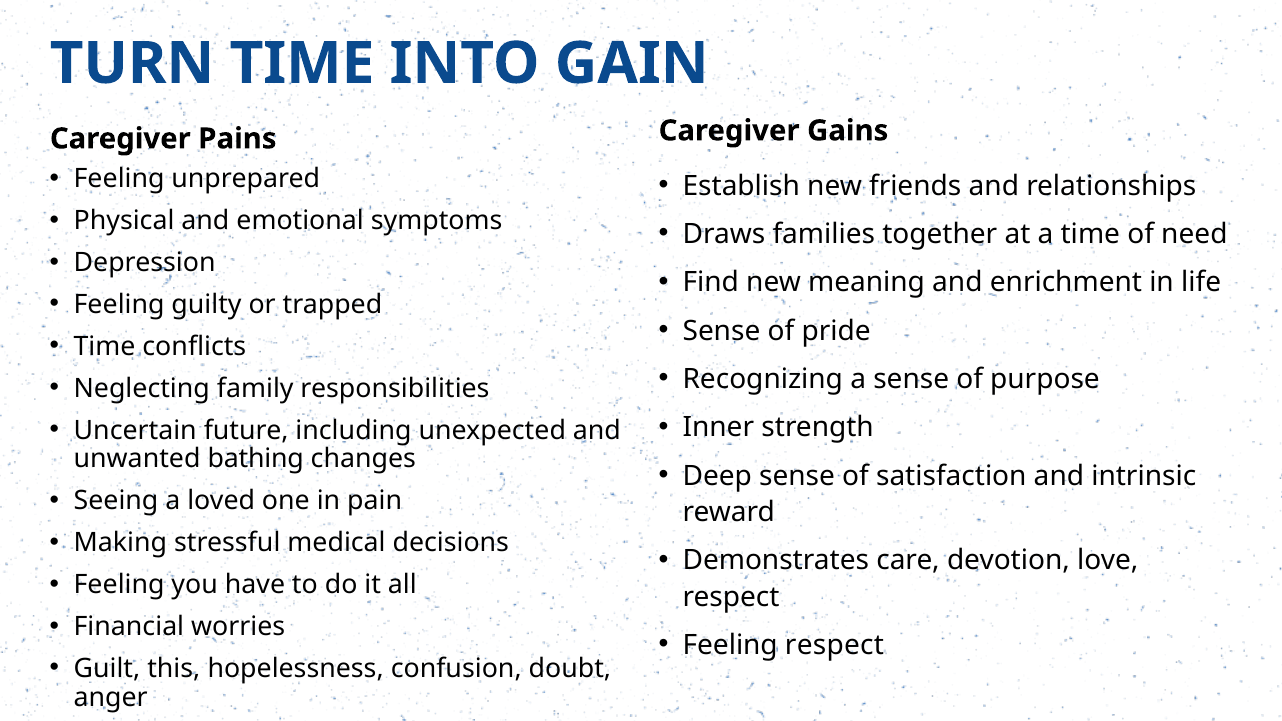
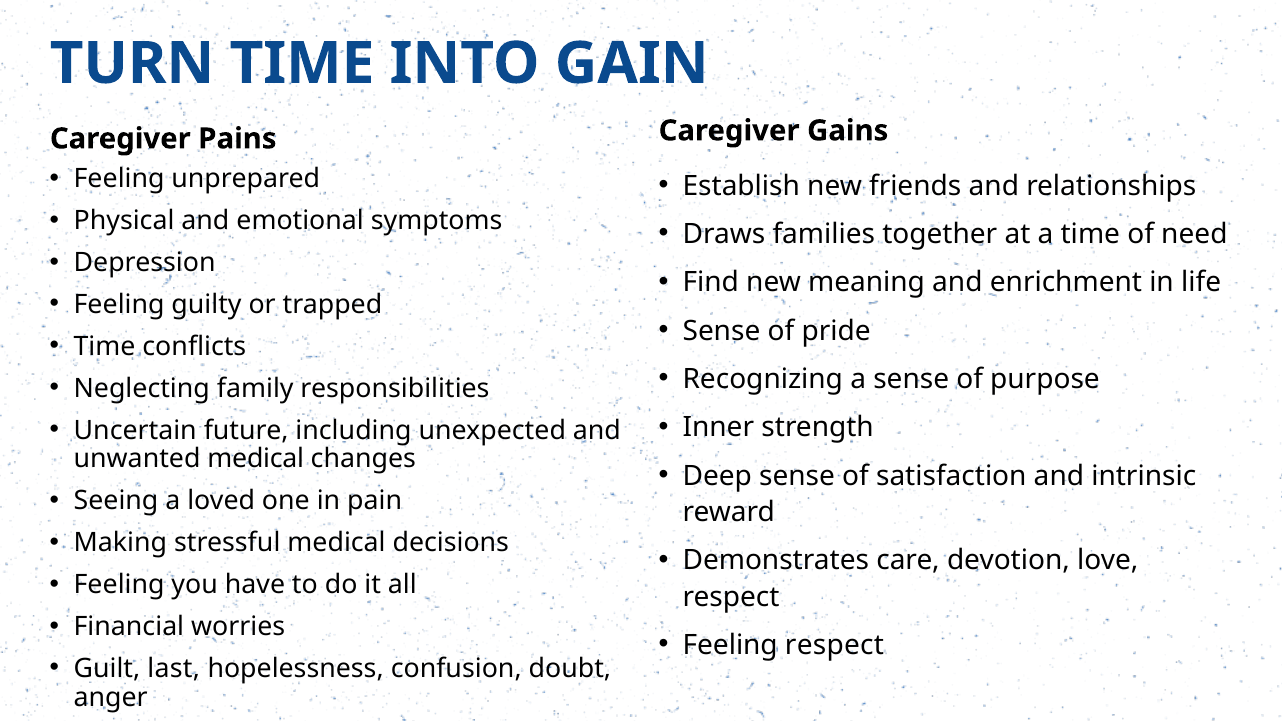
unwanted bathing: bathing -> medical (256, 459)
this: this -> last (174, 669)
